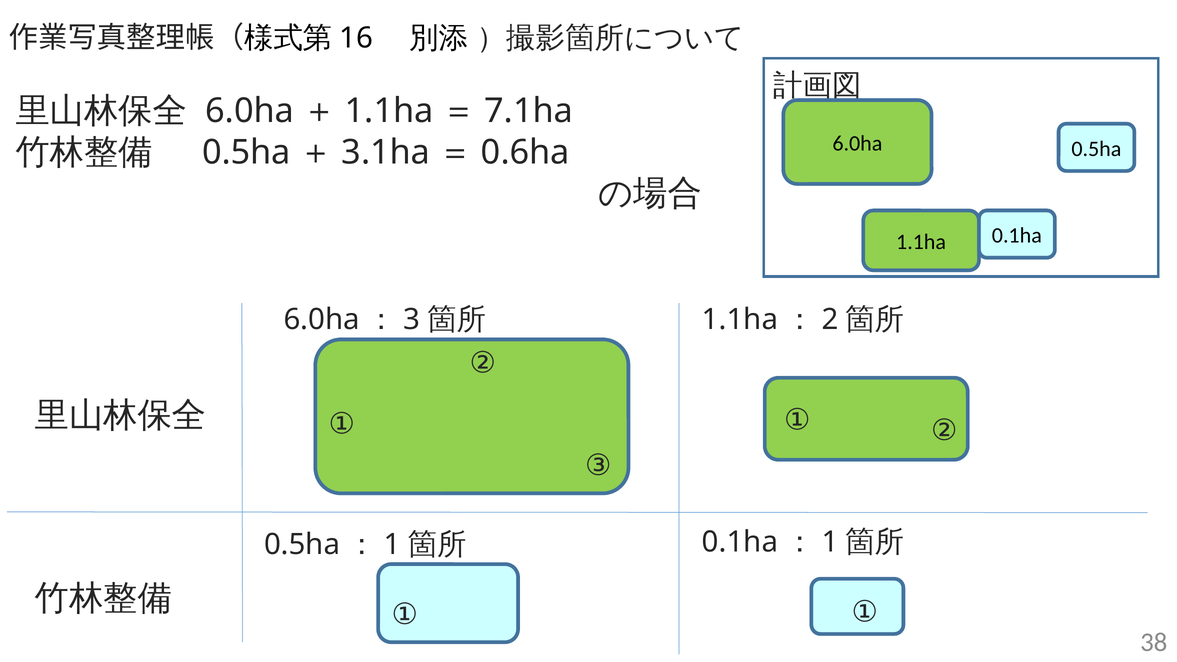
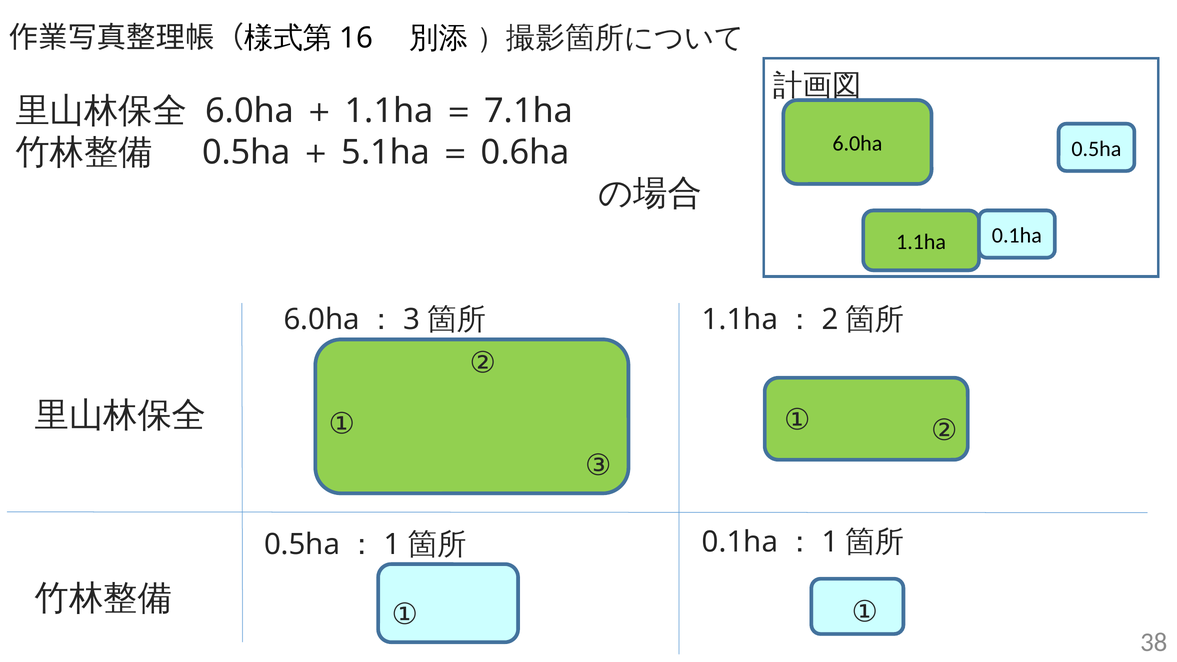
3.1ha: 3.1ha -> 5.1ha (386, 152)
